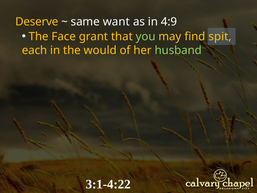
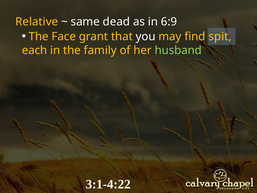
Deserve: Deserve -> Relative (37, 22)
want: want -> dead (116, 22)
4:9: 4:9 -> 6:9 (169, 22)
you colour: light green -> white (146, 36)
would: would -> family (100, 50)
